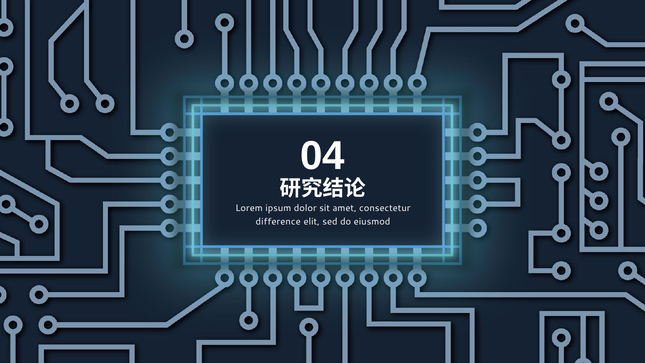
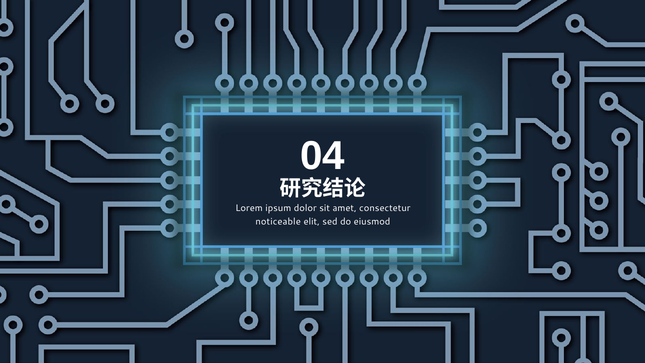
difference: difference -> noticeable (278, 222)
